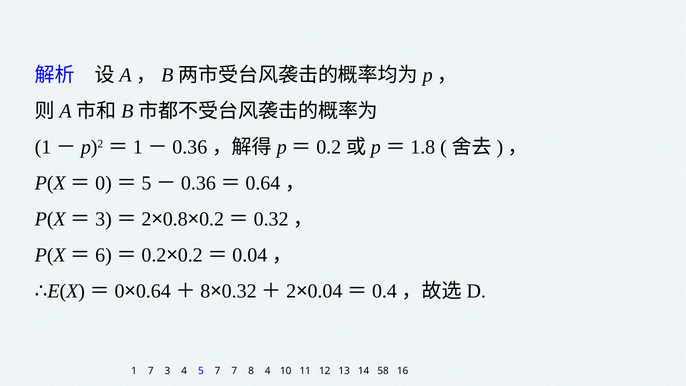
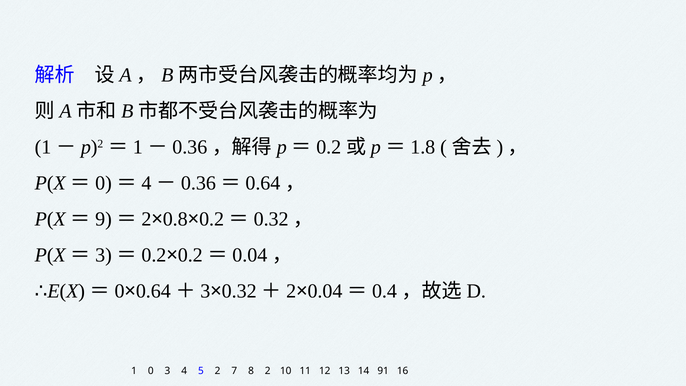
5: 5 -> 4 (146, 183)
3: 3 -> 9 (104, 219)
6: 6 -> 3 (104, 255)
8: 8 -> 3 (205, 291)
1 7: 7 -> 0 (151, 371)
5 7: 7 -> 2 (218, 371)
8 4: 4 -> 2 (268, 371)
58: 58 -> 91 (383, 371)
